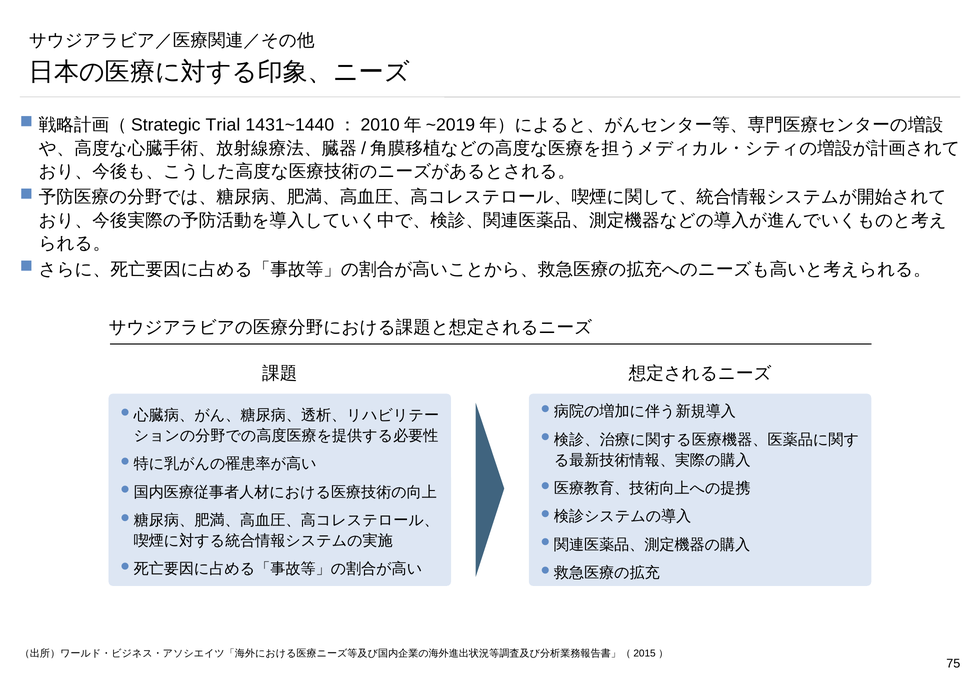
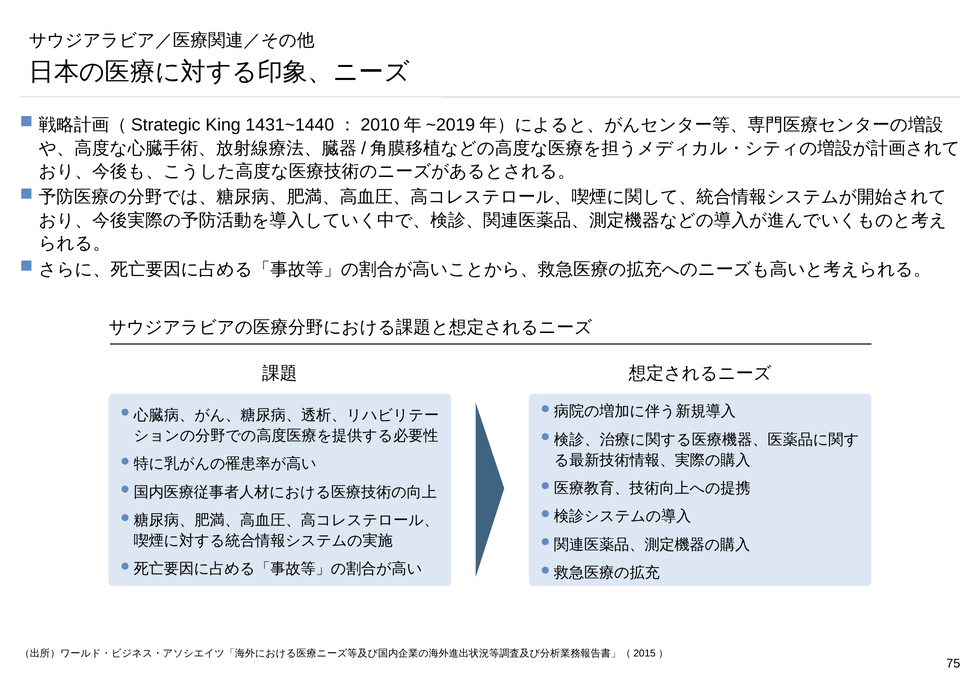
Trial: Trial -> King (223, 125)
